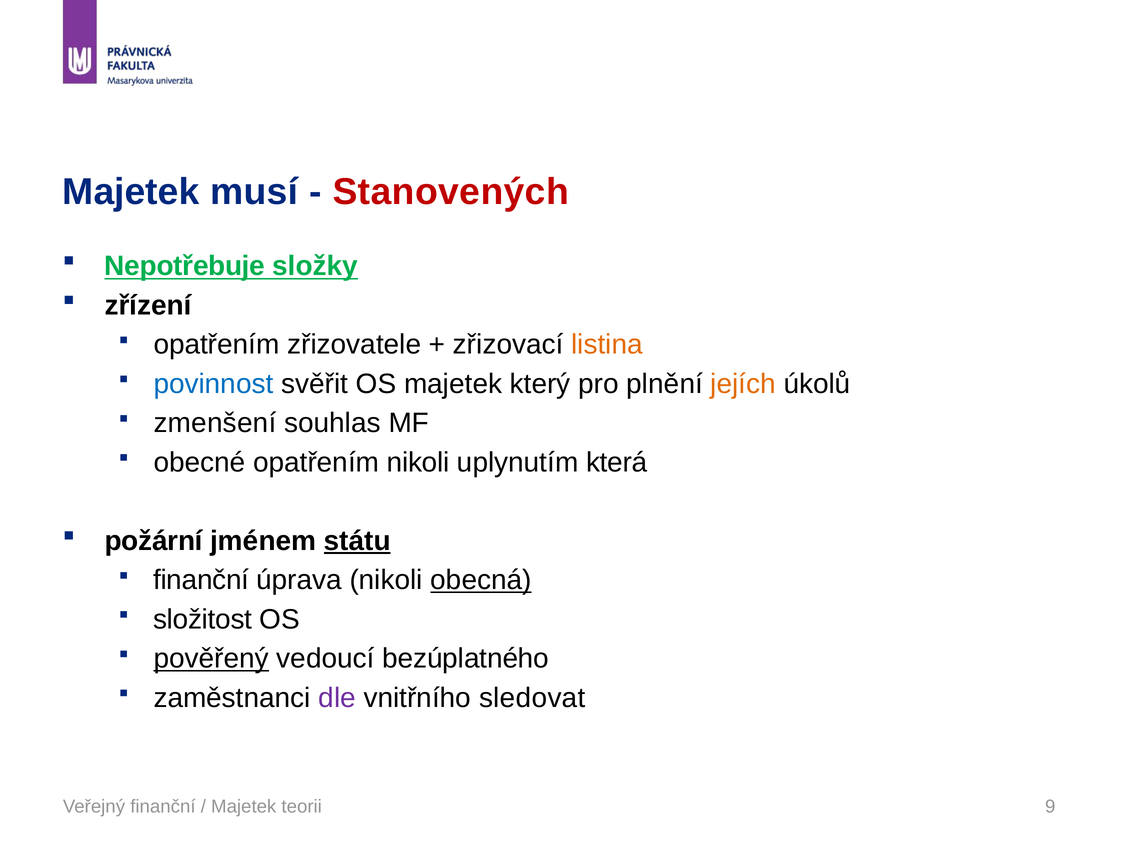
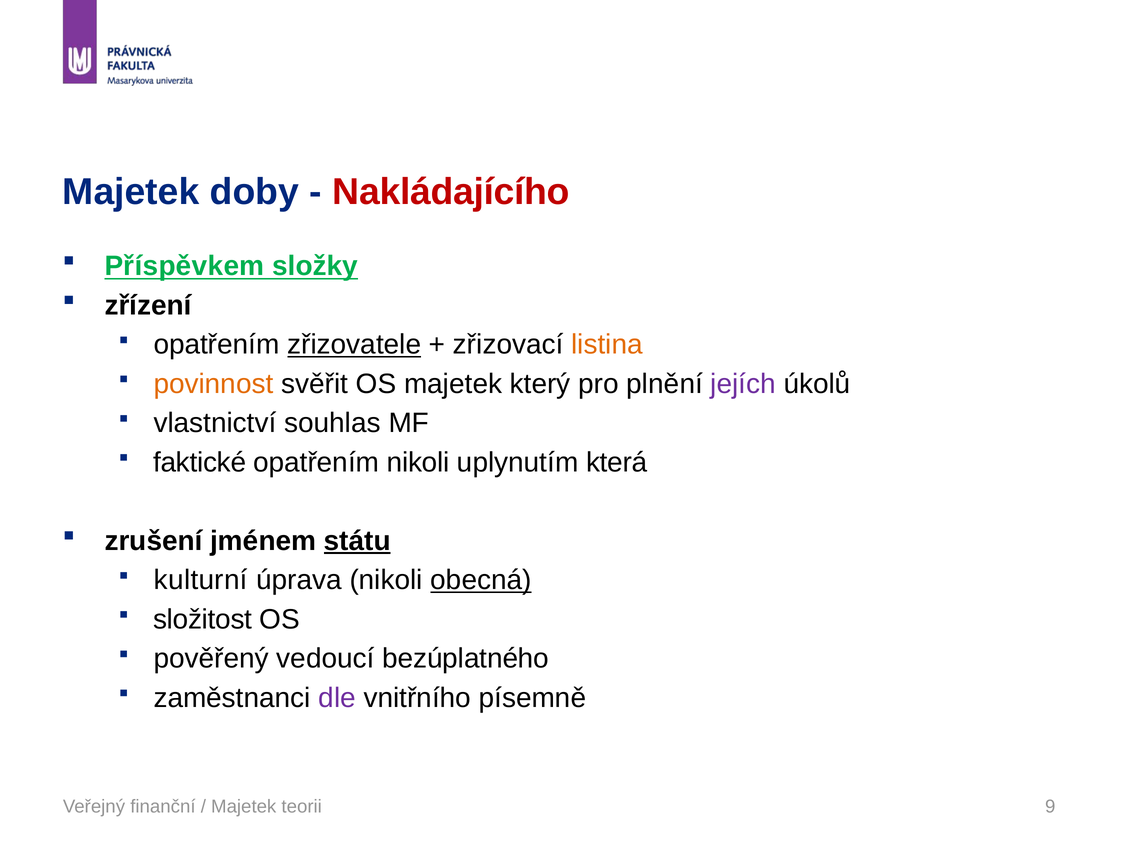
musí: musí -> doby (254, 192)
Stanovených: Stanovených -> Nakládajícího (451, 192)
Nepotřebuje: Nepotřebuje -> Příspěvkem (184, 266)
zřizovatele underline: none -> present (354, 345)
povinnost colour: blue -> orange (213, 384)
jejích colour: orange -> purple (743, 384)
zmenšení: zmenšení -> vlastnictví (215, 423)
obecné: obecné -> faktické (200, 462)
požární: požární -> zrušení (154, 541)
finanční: finanční -> kulturní (201, 580)
pověřený underline: present -> none (211, 658)
sledovat: sledovat -> písemně (532, 698)
